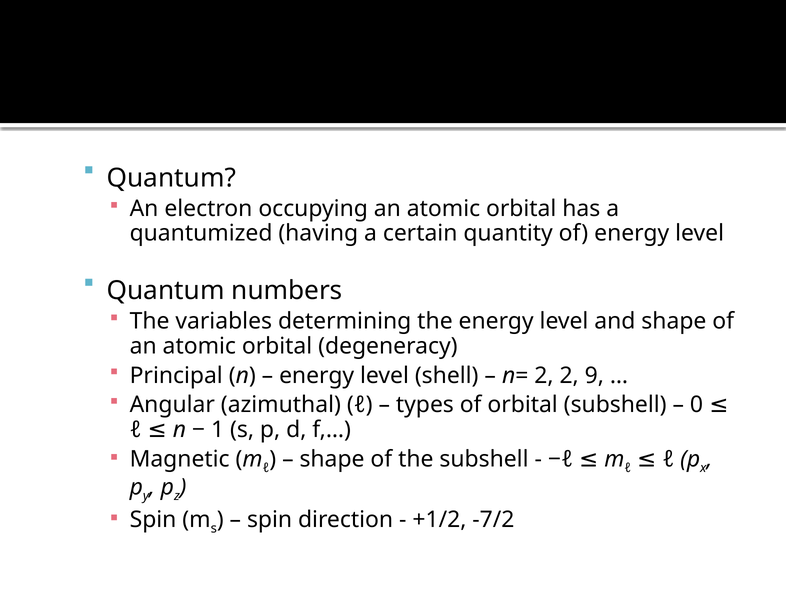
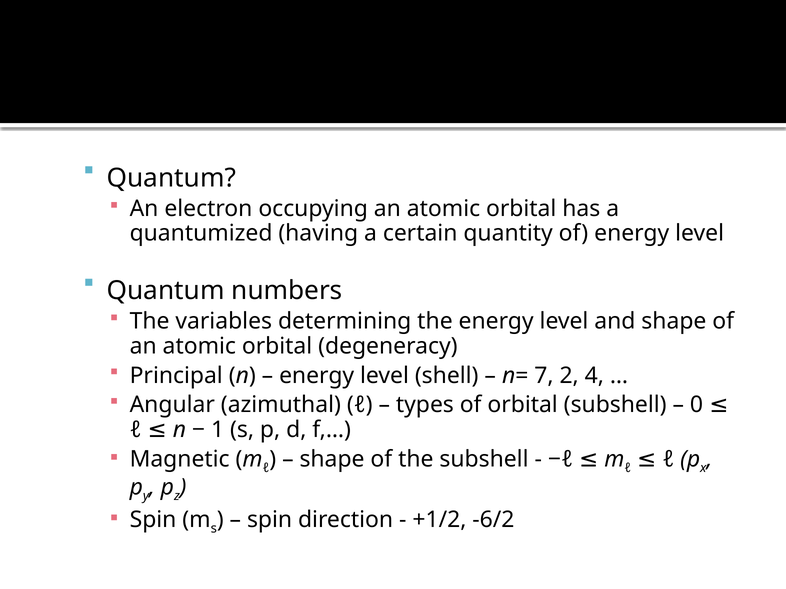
n= 2: 2 -> 7 (544, 376)
9: 9 -> 4 (594, 376)
-7/2: -7/2 -> -6/2 (493, 520)
